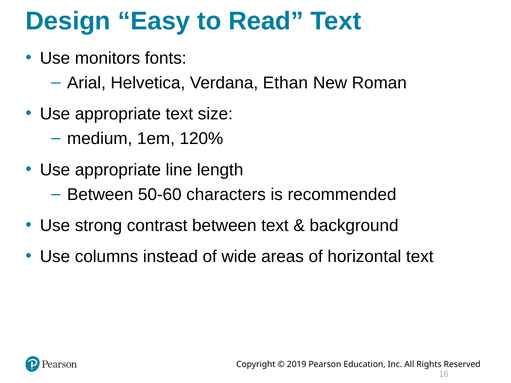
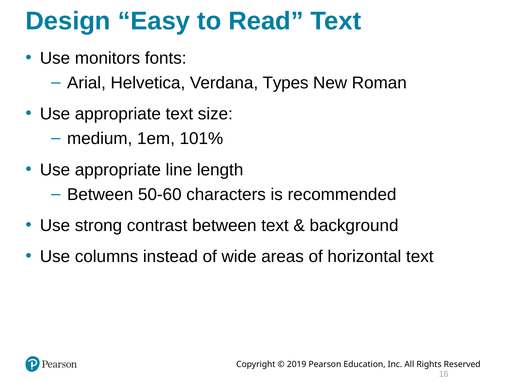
Ethan: Ethan -> Types (286, 83)
120%: 120% -> 101% (201, 139)
